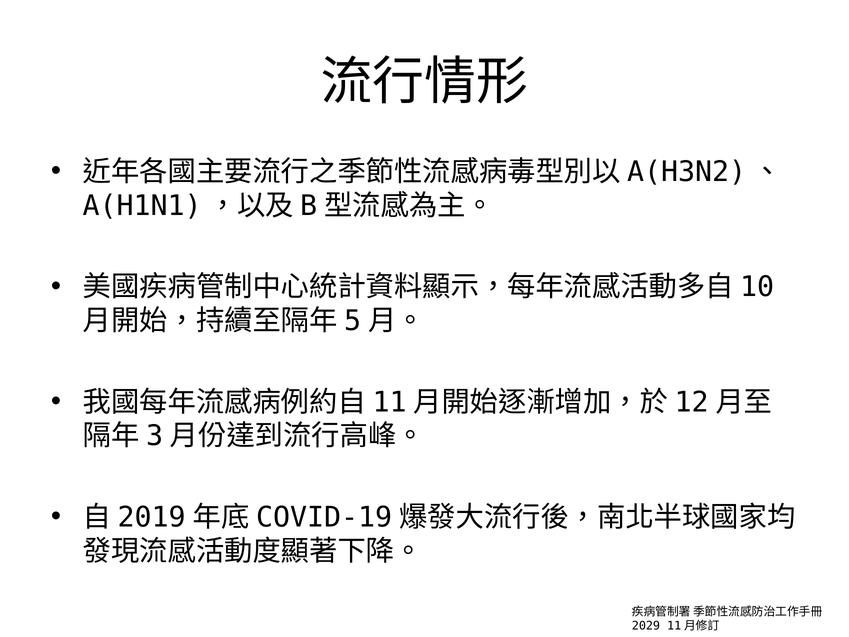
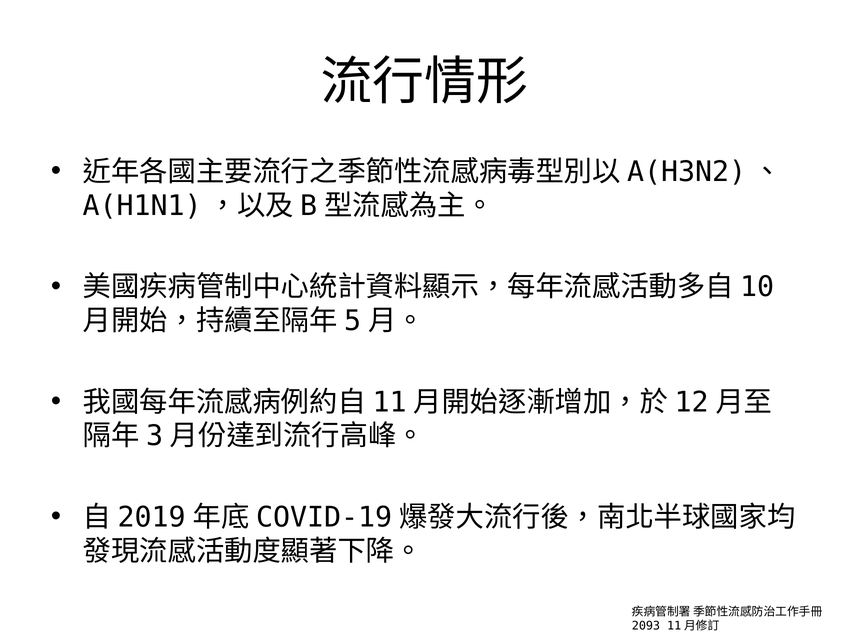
2029: 2029 -> 2093 (646, 626)
